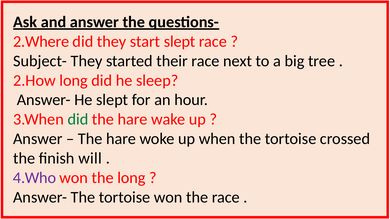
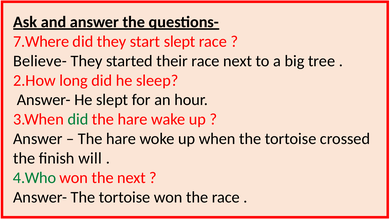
2.Where: 2.Where -> 7.Where (41, 42)
Subject-: Subject- -> Believe- (40, 61)
4.Who colour: purple -> green (35, 178)
the long: long -> next (131, 178)
